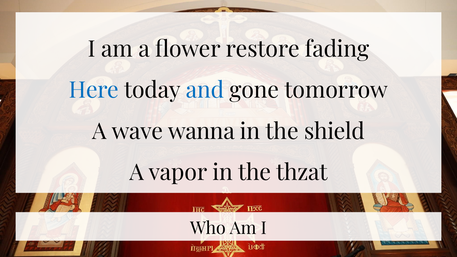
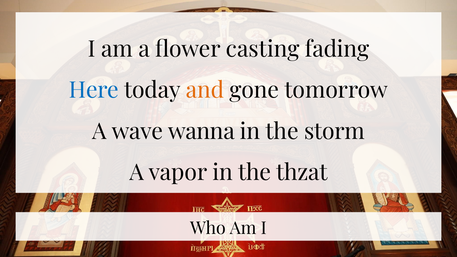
restore: restore -> casting (263, 49)
and colour: blue -> orange (205, 90)
shield: shield -> storm (334, 132)
